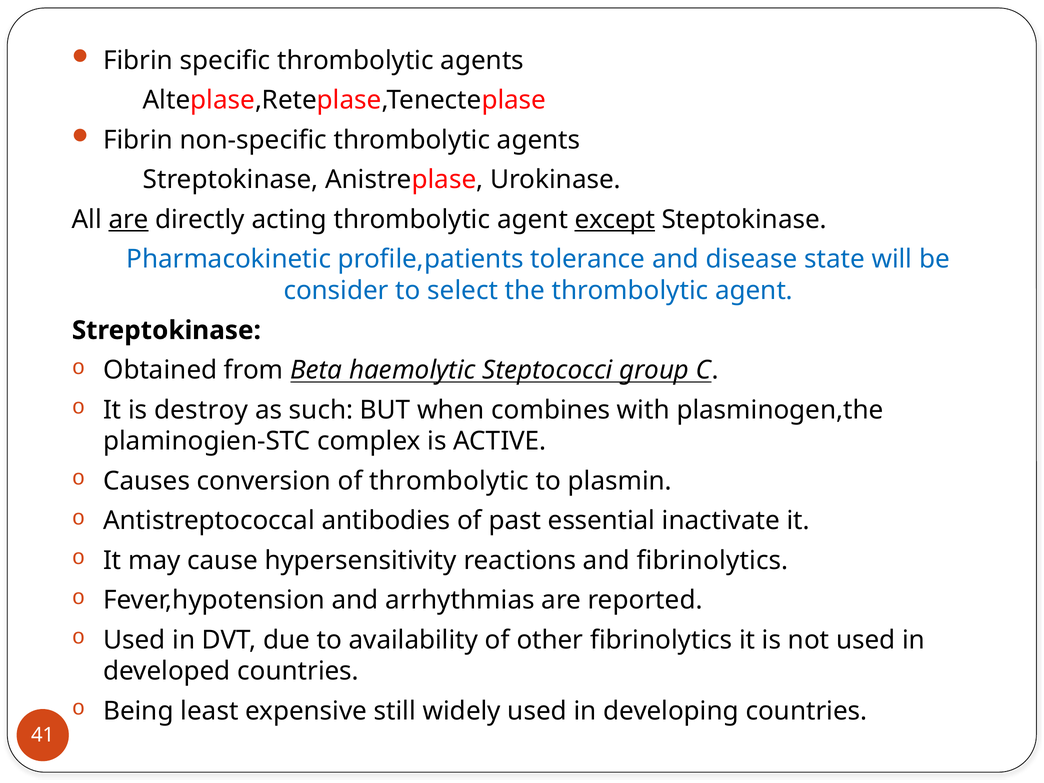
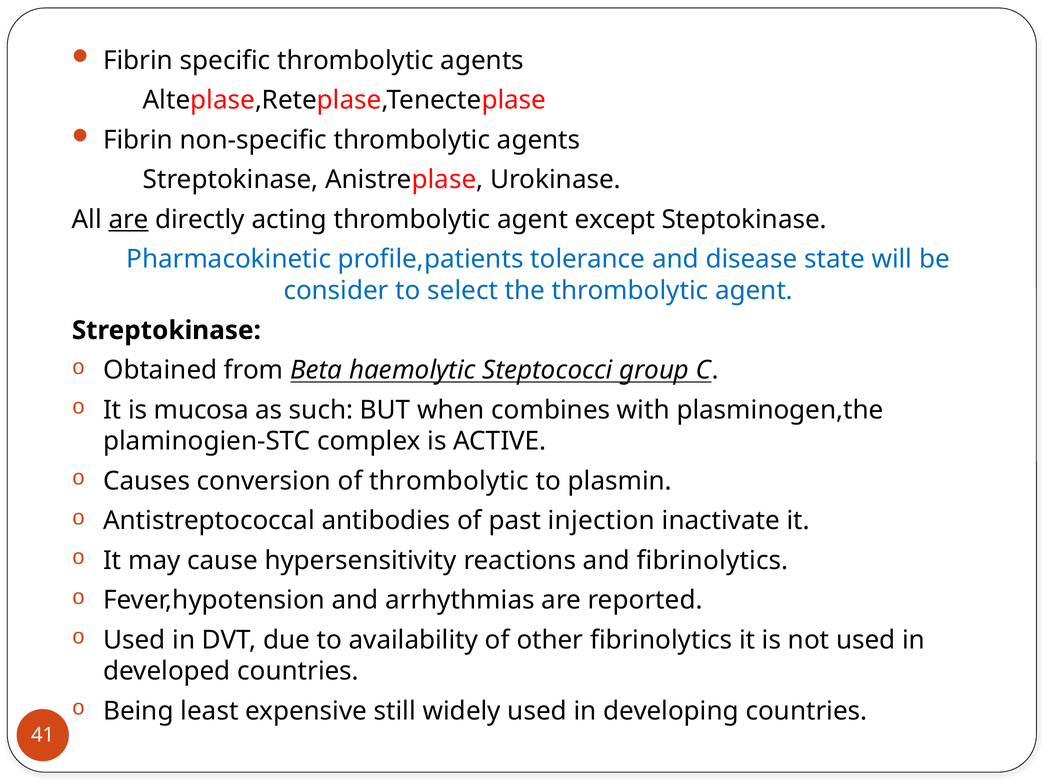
except underline: present -> none (615, 220)
destroy: destroy -> mucosa (201, 410)
essential: essential -> injection (601, 521)
